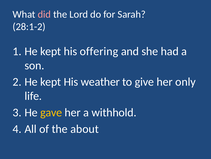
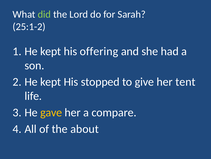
did colour: pink -> light green (44, 14)
28:1-2: 28:1-2 -> 25:1-2 (29, 27)
weather: weather -> stopped (100, 82)
only: only -> tent (186, 82)
withhold: withhold -> compare (114, 112)
